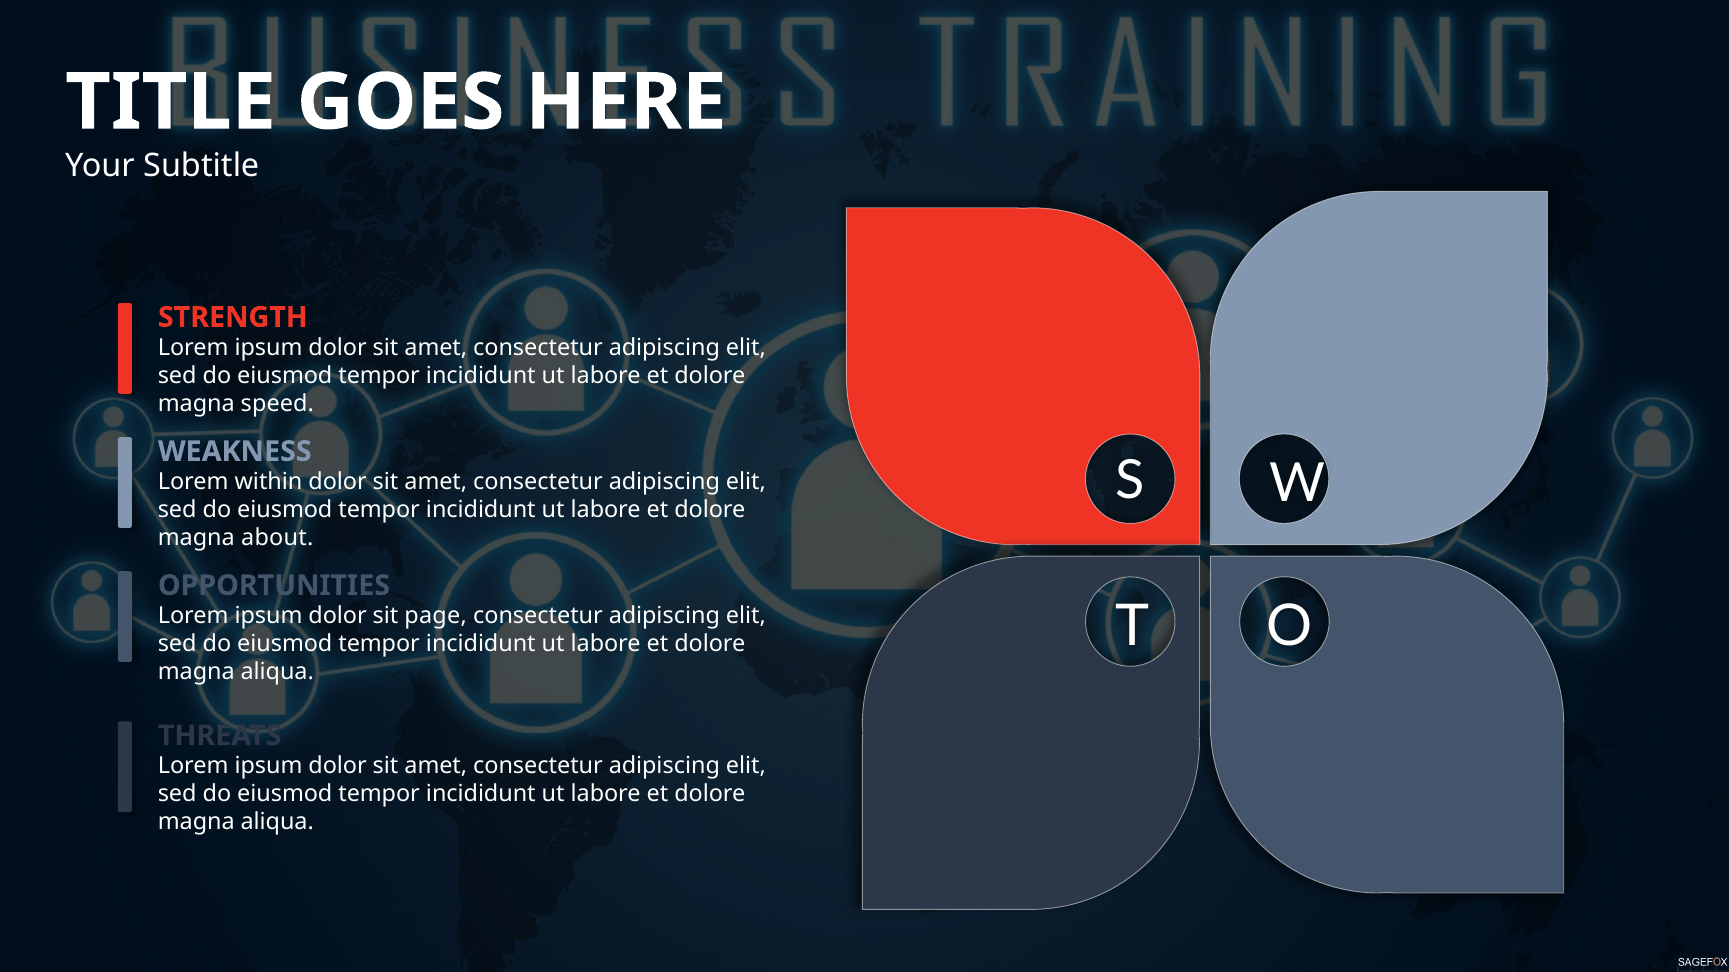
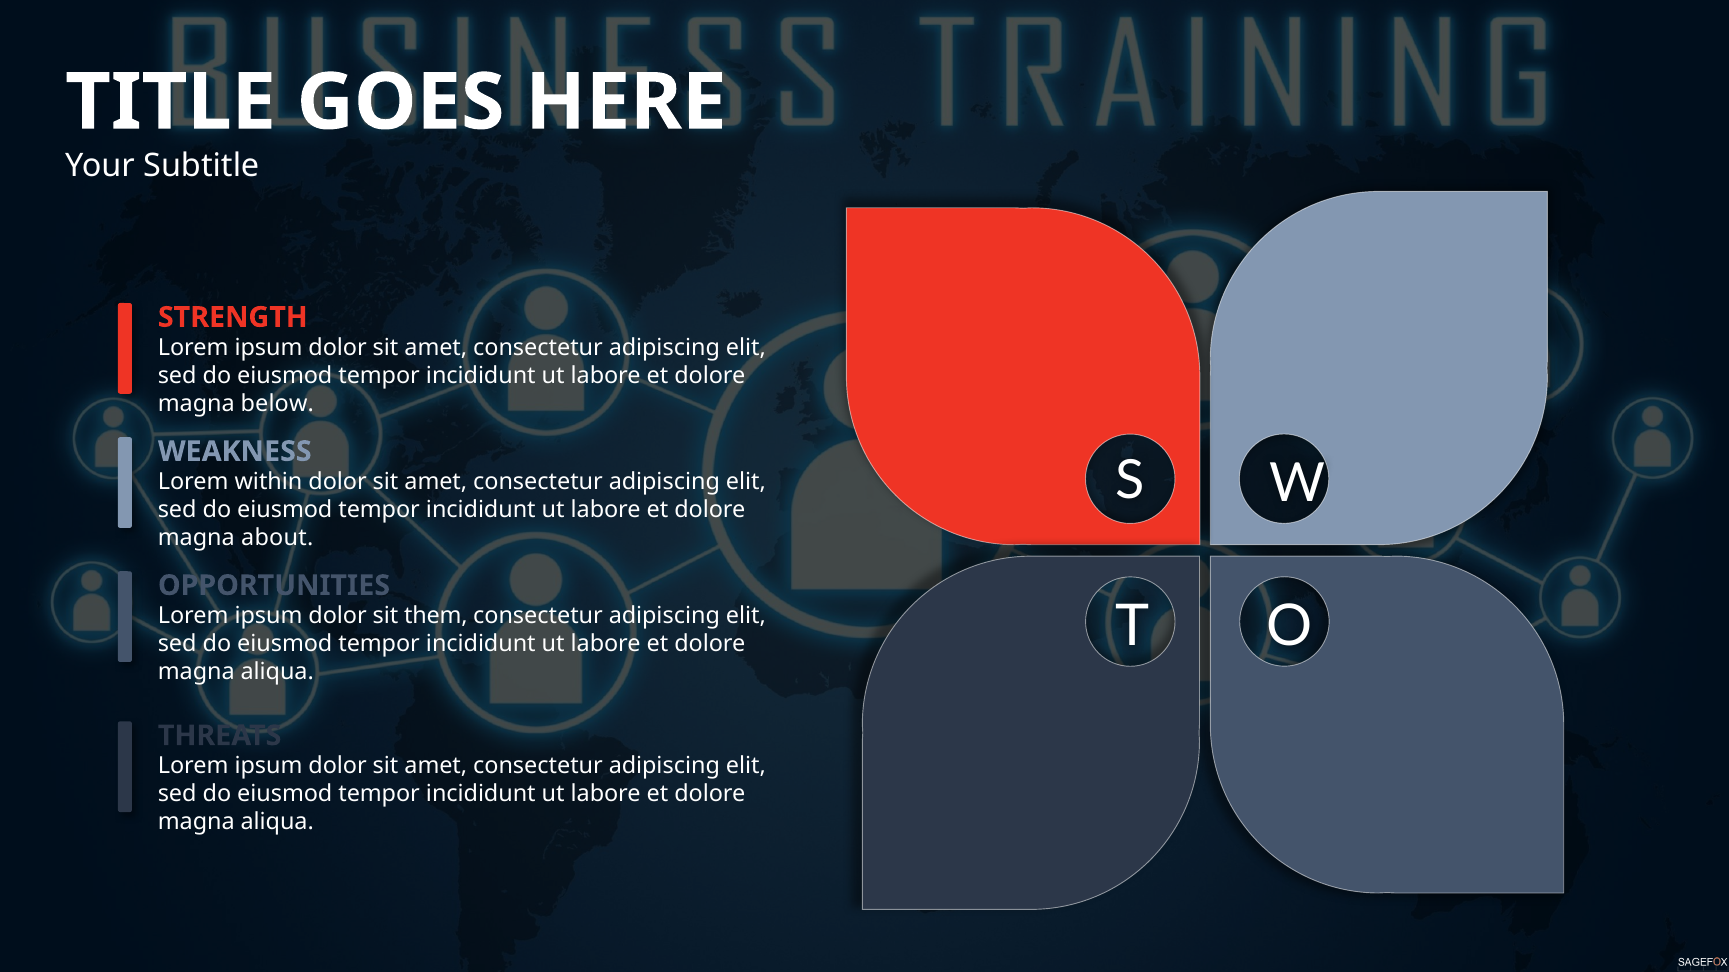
speed: speed -> below (277, 404)
page: page -> them (436, 616)
